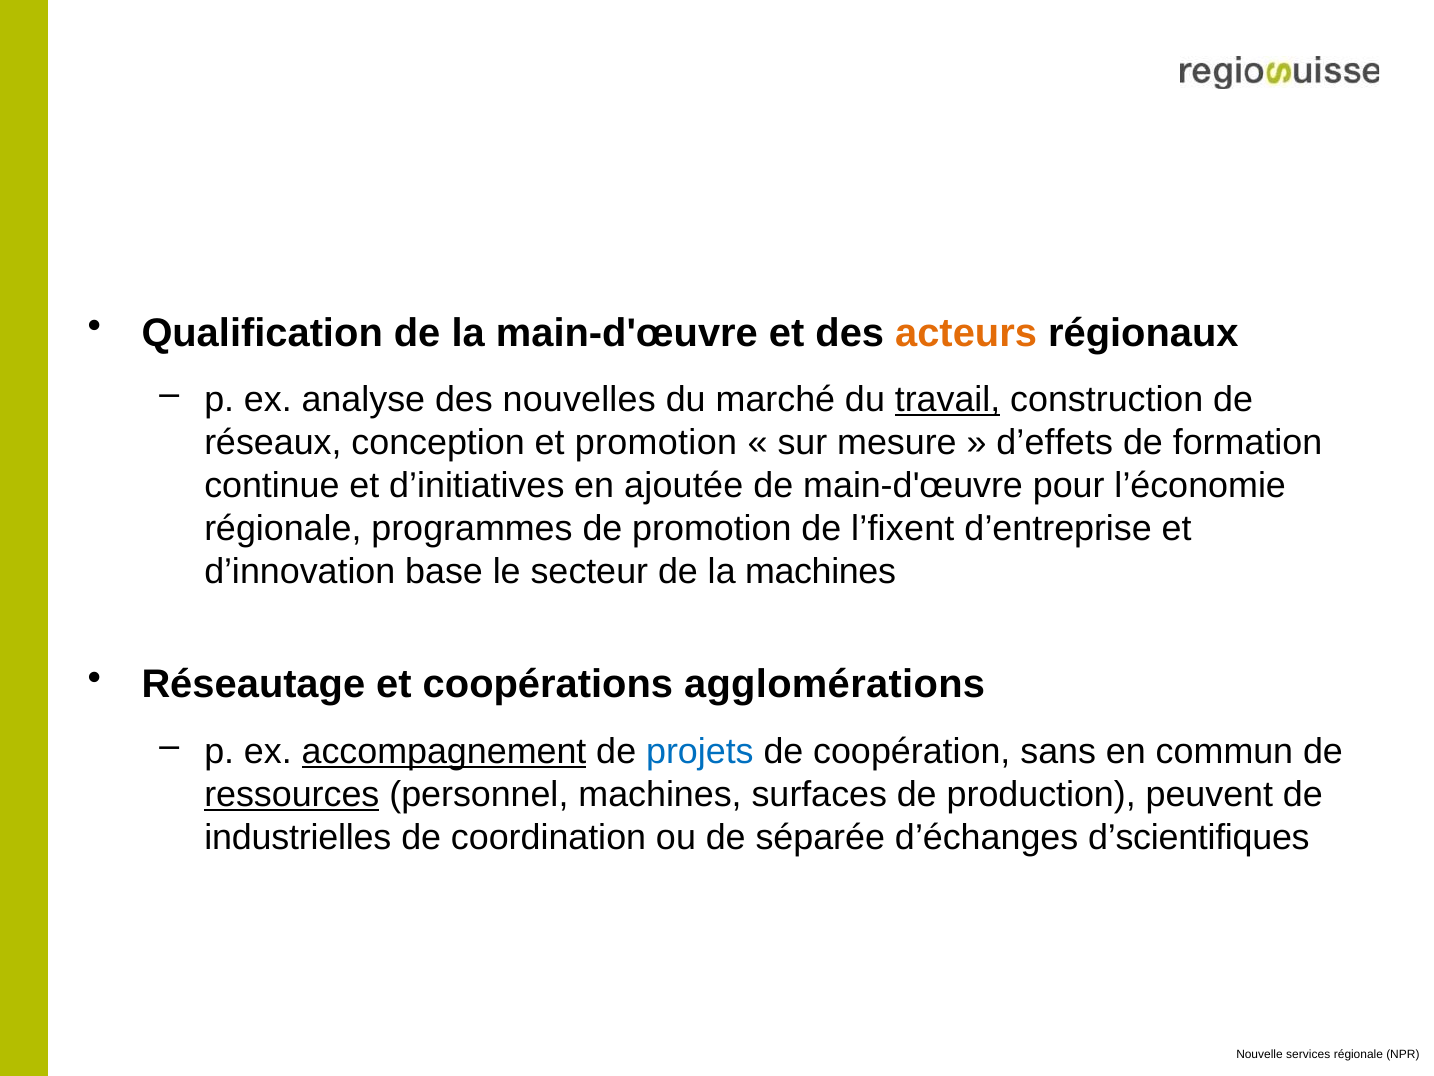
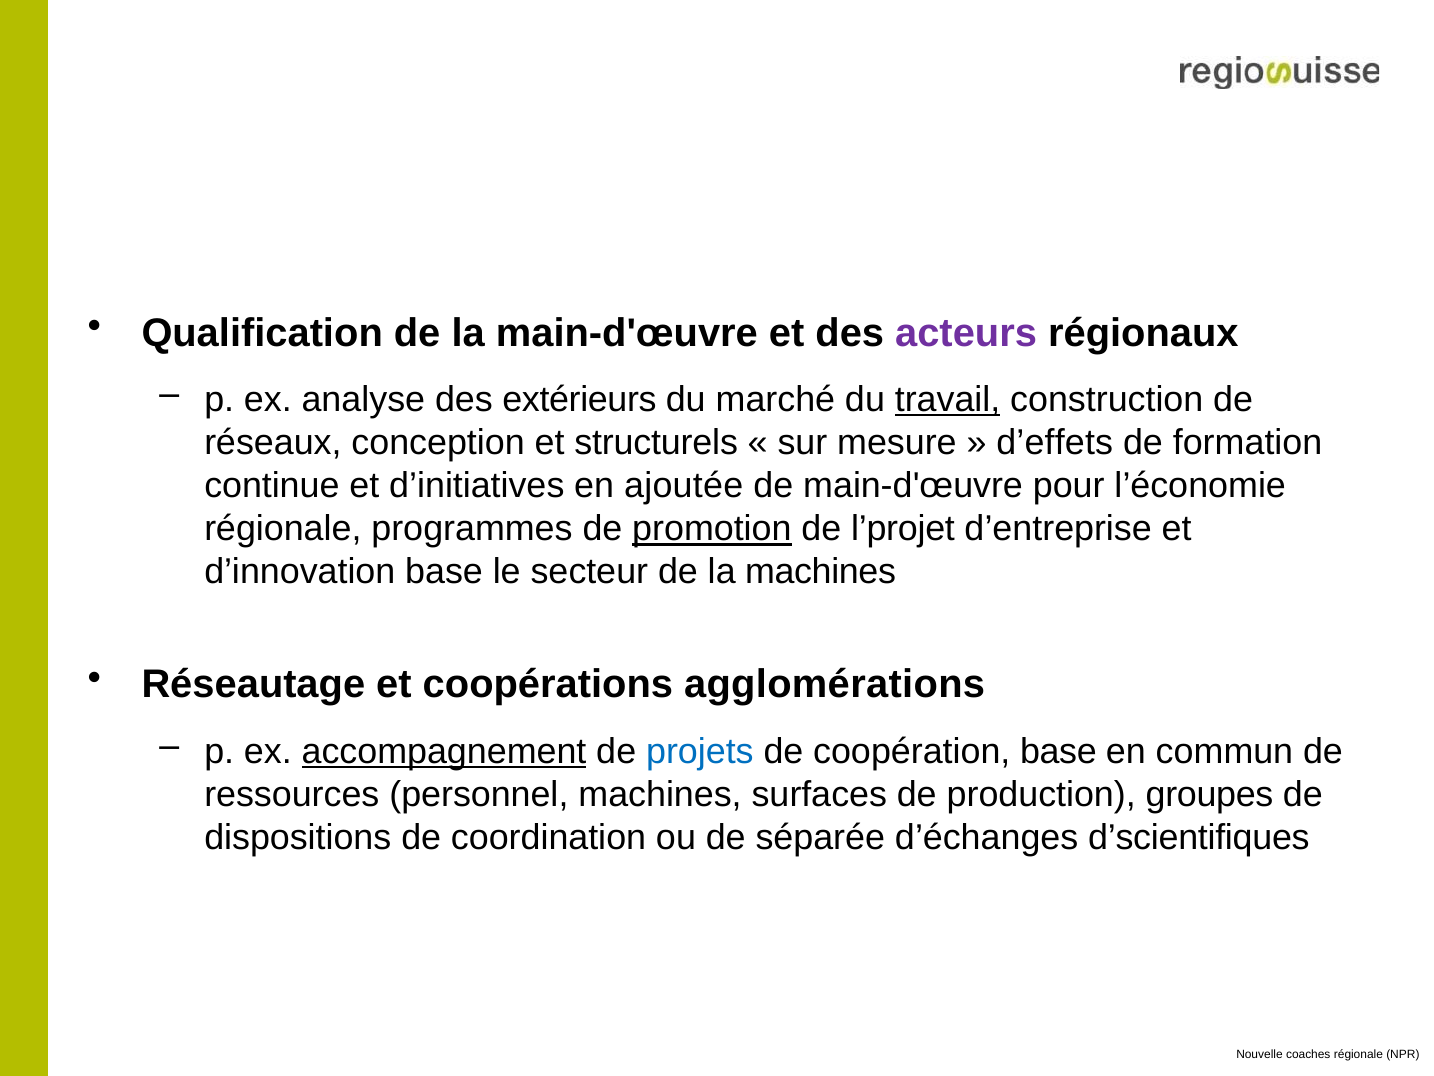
acteurs colour: orange -> purple (966, 333)
nouvelles: nouvelles -> extérieurs (579, 400)
et promotion: promotion -> structurels (656, 443)
promotion underline: none -> present (712, 529)
l’fixent: l’fixent -> l’projet (903, 529)
coopération sans: sans -> base (1058, 751)
ressources underline: present -> none (292, 794)
peuvent: peuvent -> groupes (1210, 794)
industrielles: industrielles -> dispositions (298, 837)
services: services -> coaches (1308, 1054)
